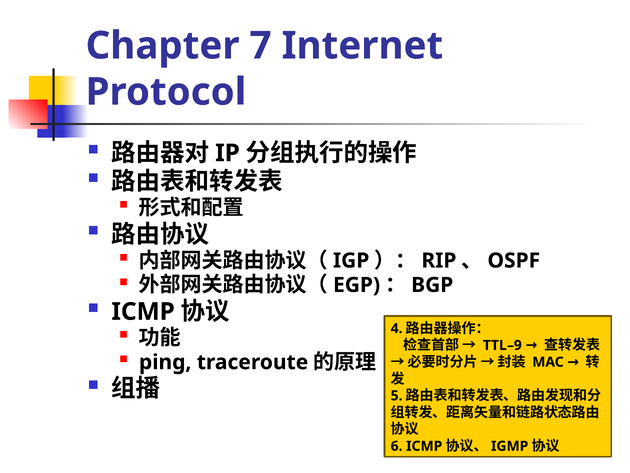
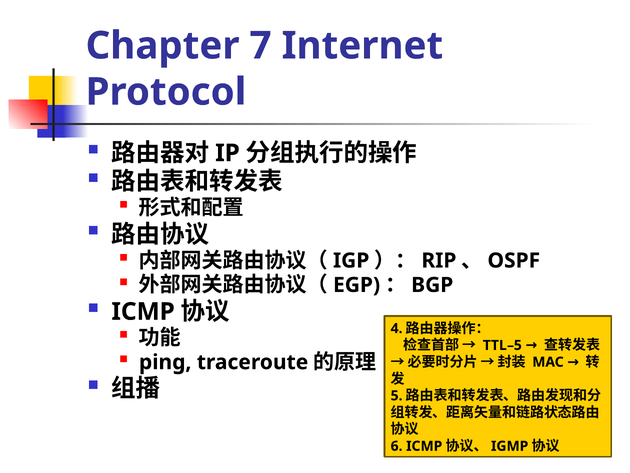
TTL–9: TTL–9 -> TTL–5 (502, 345)
